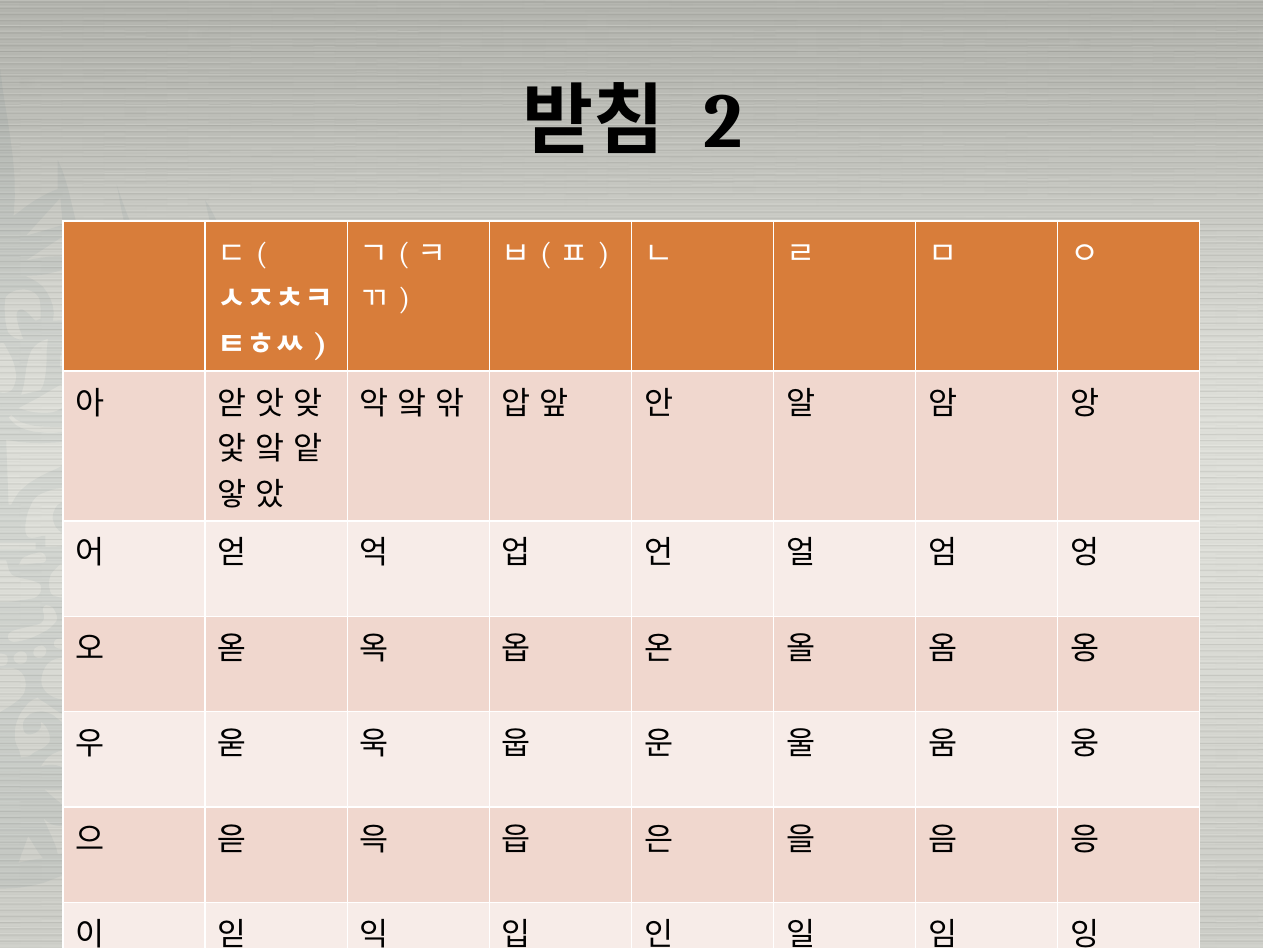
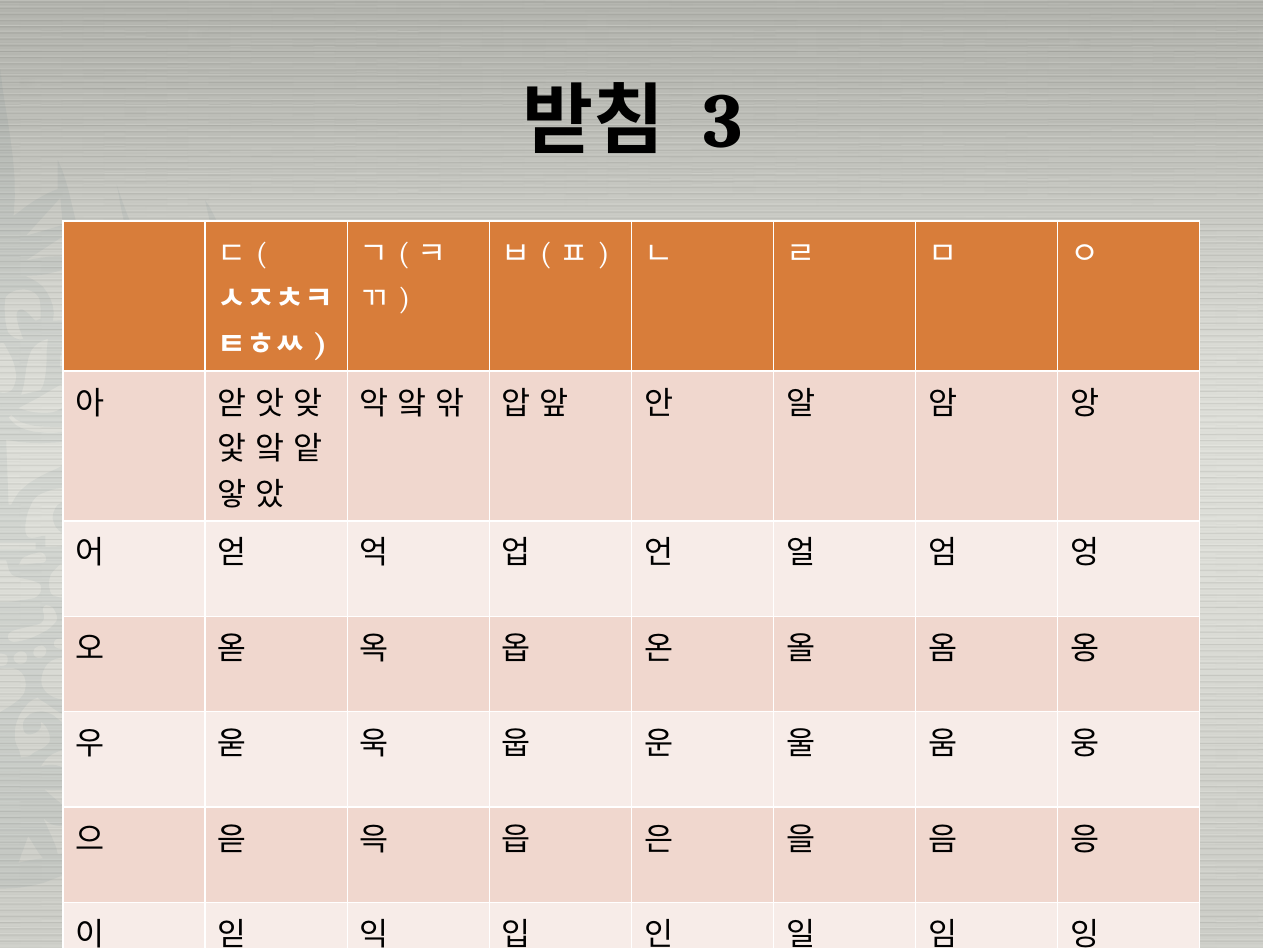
2: 2 -> 3 (723, 122)
